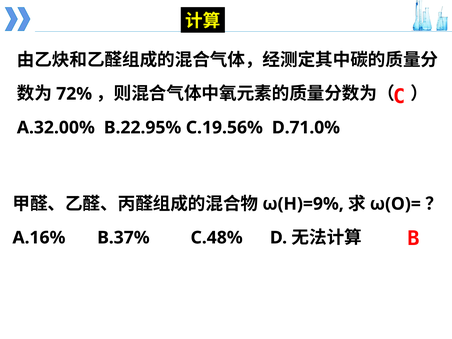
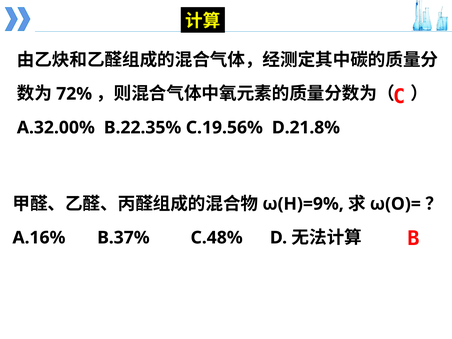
B.22.95%: B.22.95% -> B.22.35% (143, 128)
D.71.0%: D.71.0% -> D.21.8% (306, 128)
